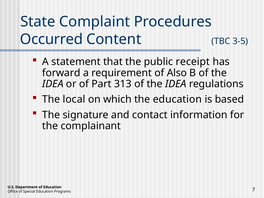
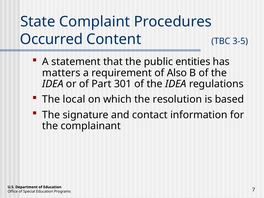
receipt: receipt -> entities (193, 62)
forward: forward -> matters (61, 73)
313: 313 -> 301 (123, 84)
the education: education -> resolution (177, 99)
